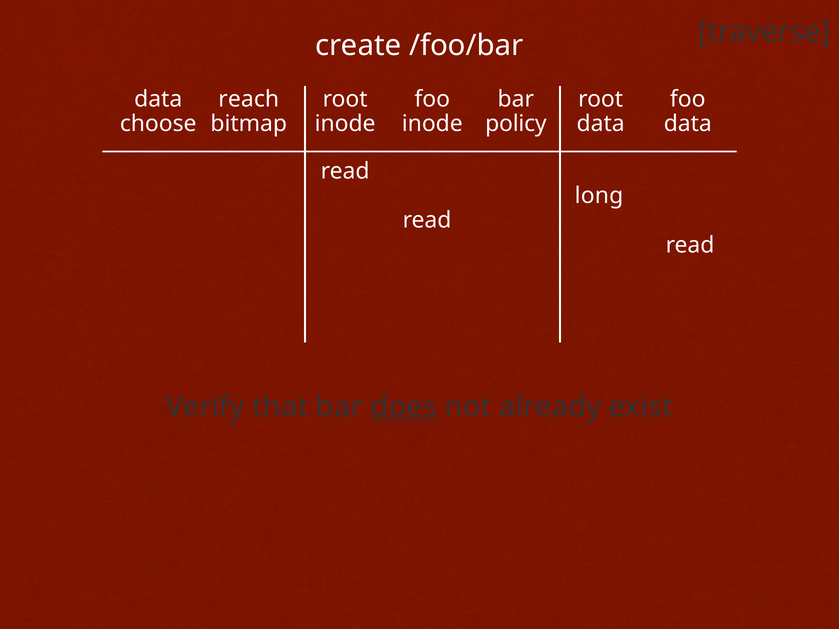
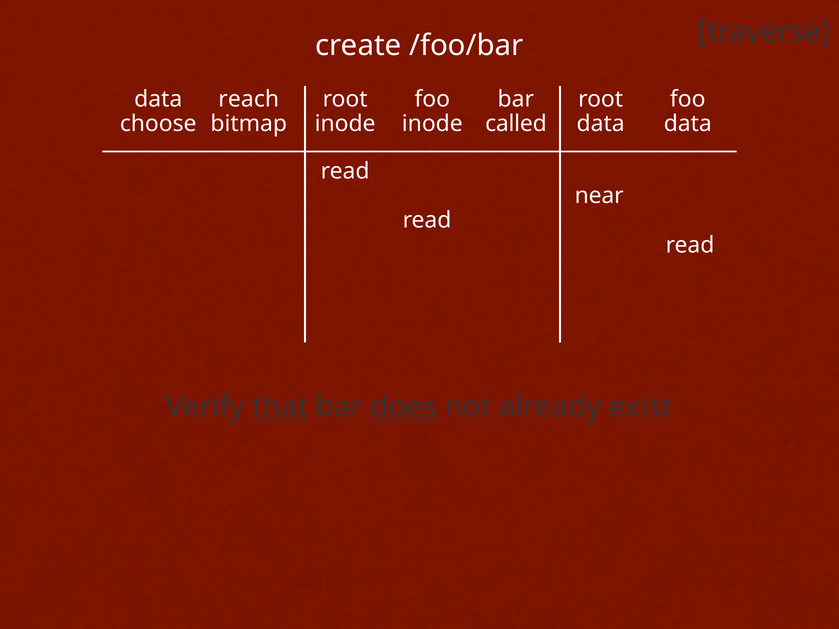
policy: policy -> called (516, 124)
long: long -> near (599, 196)
that underline: none -> present (280, 407)
